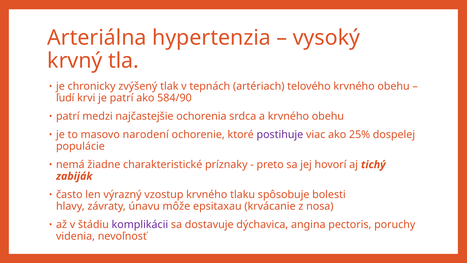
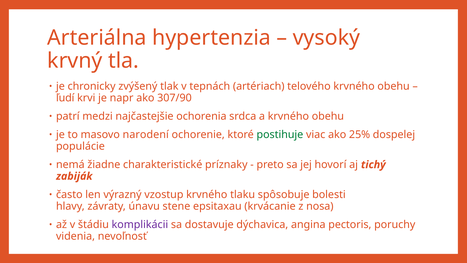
je patrí: patrí -> napr (122, 98)
584/90: 584/90 -> 307/90 (174, 98)
postihuje colour: purple -> green (280, 135)
môže: môže -> stene (176, 206)
